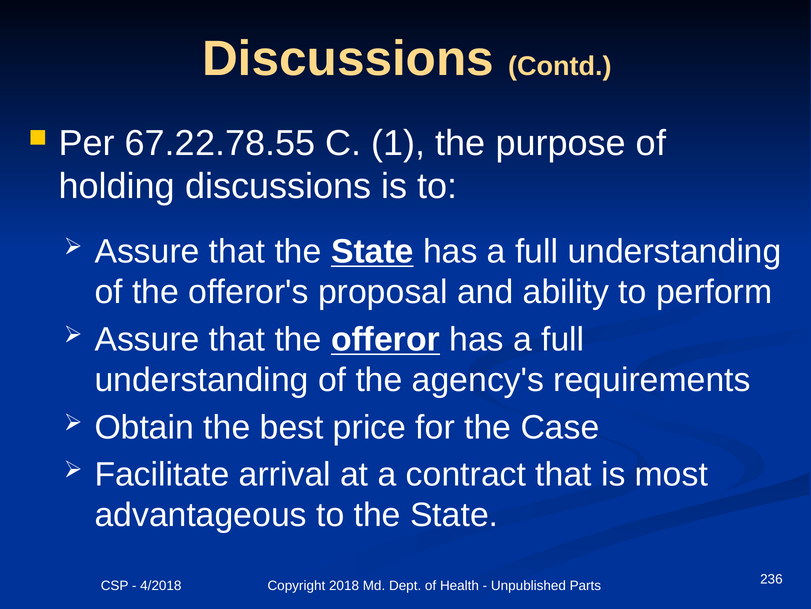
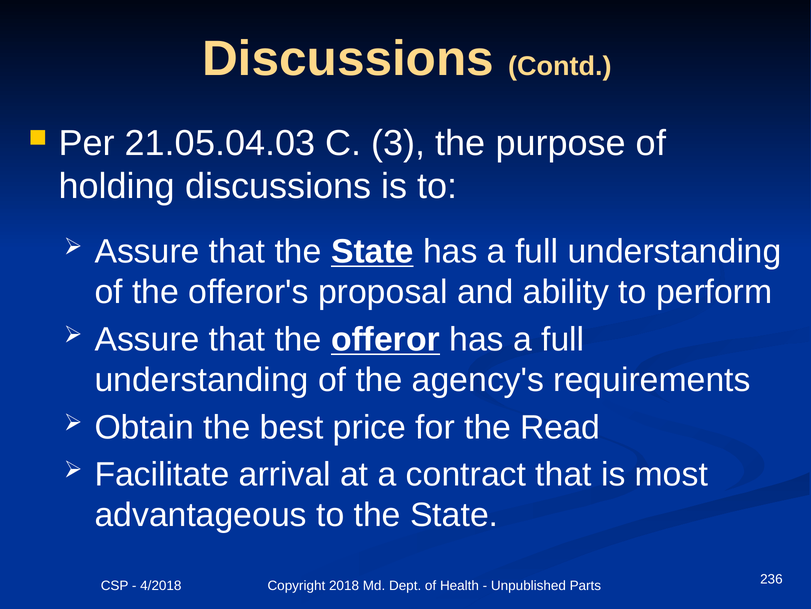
67.22.78.55: 67.22.78.55 -> 21.05.04.03 (220, 143)
1: 1 -> 3 (398, 143)
Case: Case -> Read (560, 427)
